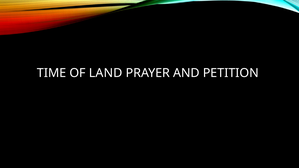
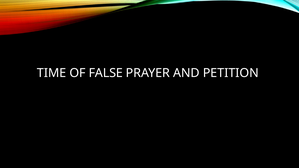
LAND: LAND -> FALSE (106, 73)
